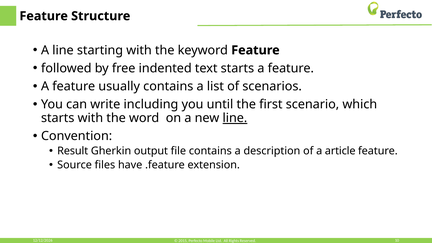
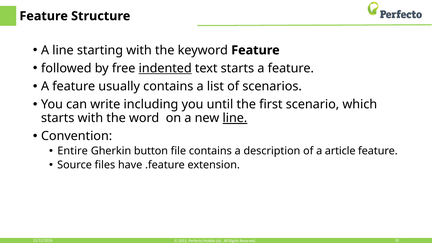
indented underline: none -> present (165, 68)
Result: Result -> Entire (73, 151)
output: output -> button (151, 151)
